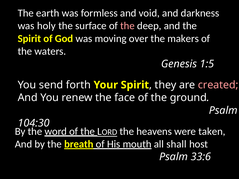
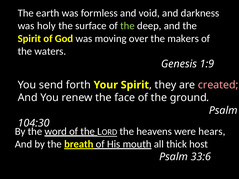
the colour: pink -> light green (127, 26)
1:5: 1:5 -> 1:9 (207, 64)
taken: taken -> hears (212, 132)
shall: shall -> thick (177, 144)
